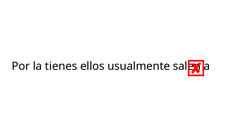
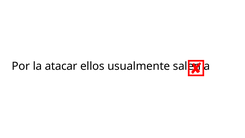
tienes: tienes -> atacar (61, 66)
